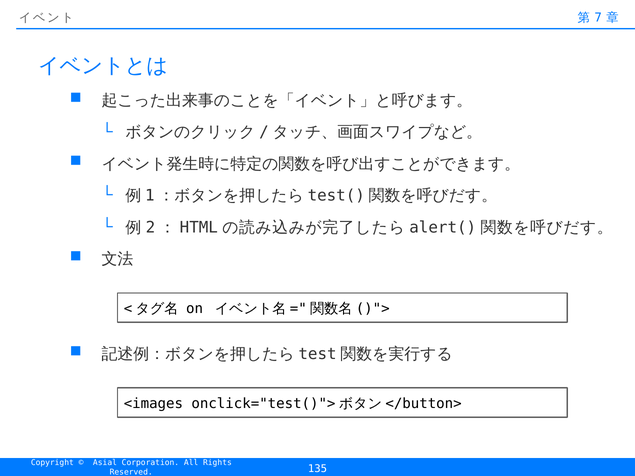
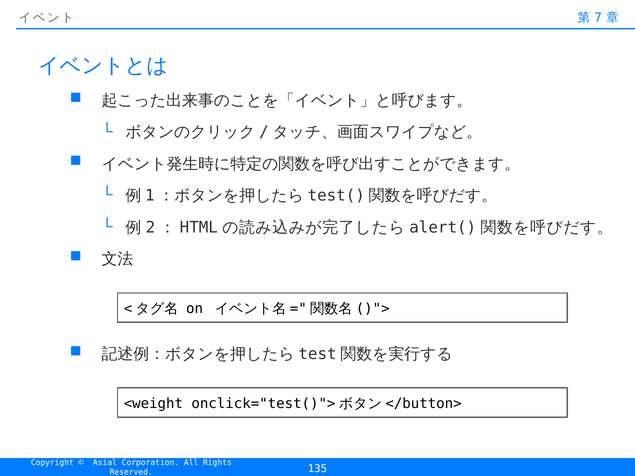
<images: <images -> <weight (153, 404)
